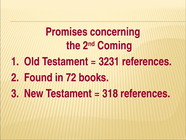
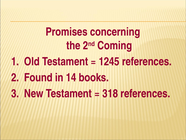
3231: 3231 -> 1245 (109, 61)
72: 72 -> 14 (71, 77)
